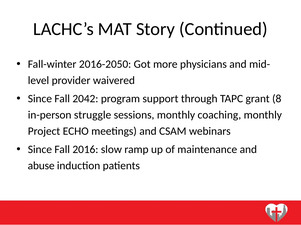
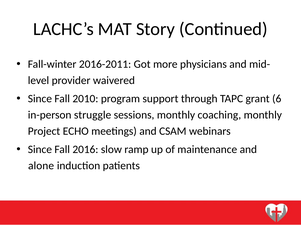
2016-2050: 2016-2050 -> 2016-2011 (105, 64)
2042: 2042 -> 2010 (85, 99)
8: 8 -> 6 (277, 99)
abuse: abuse -> alone (41, 166)
